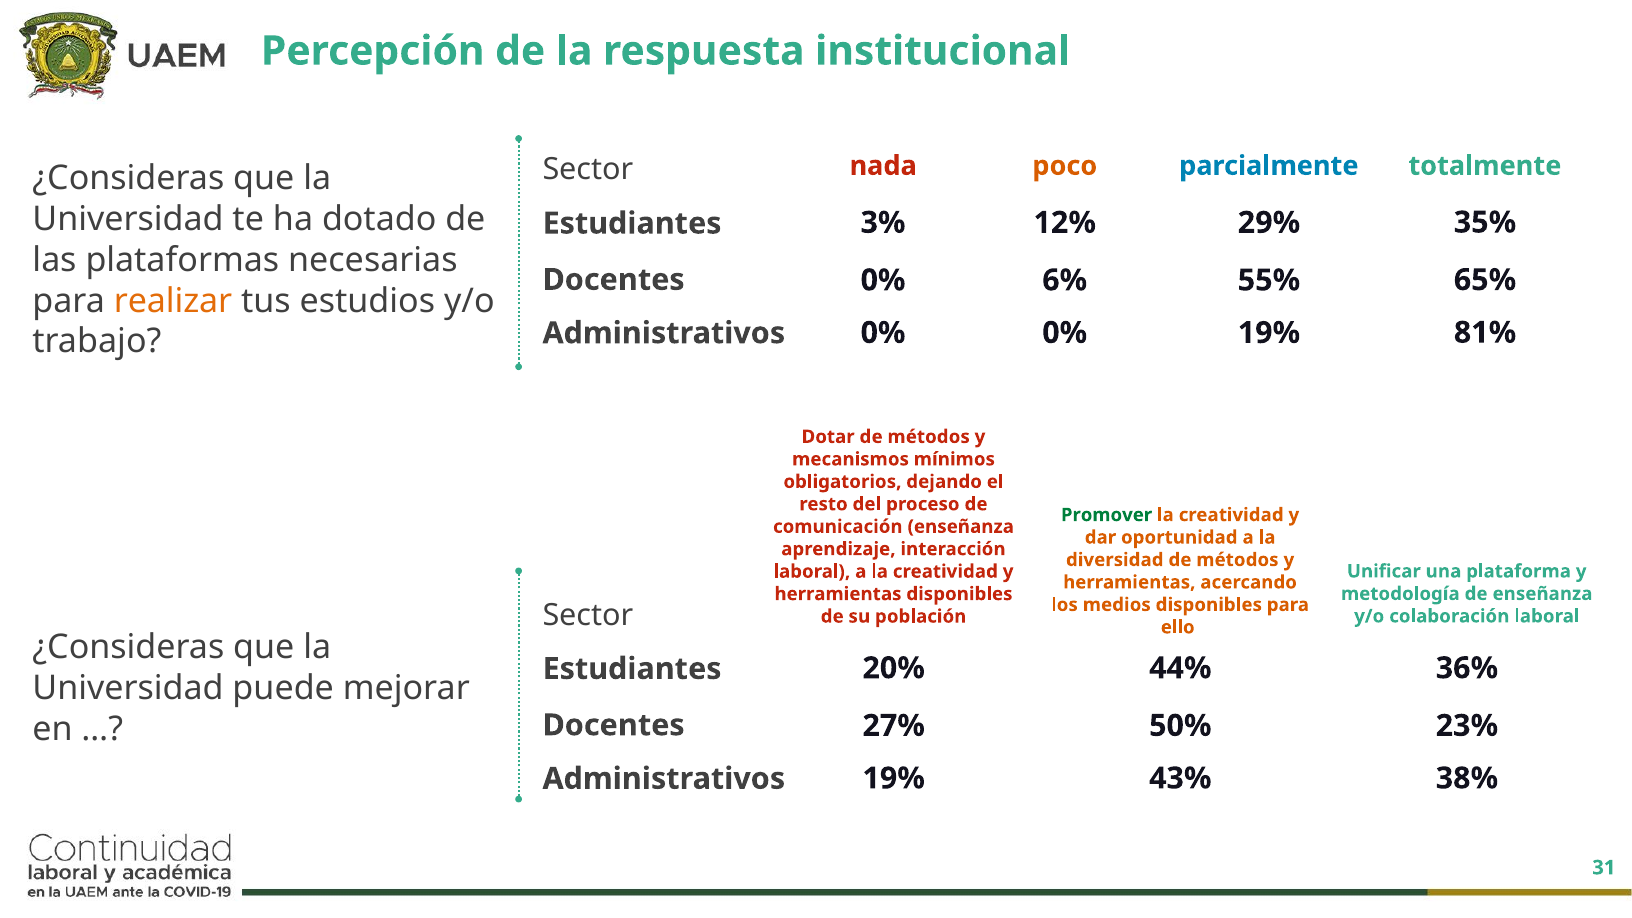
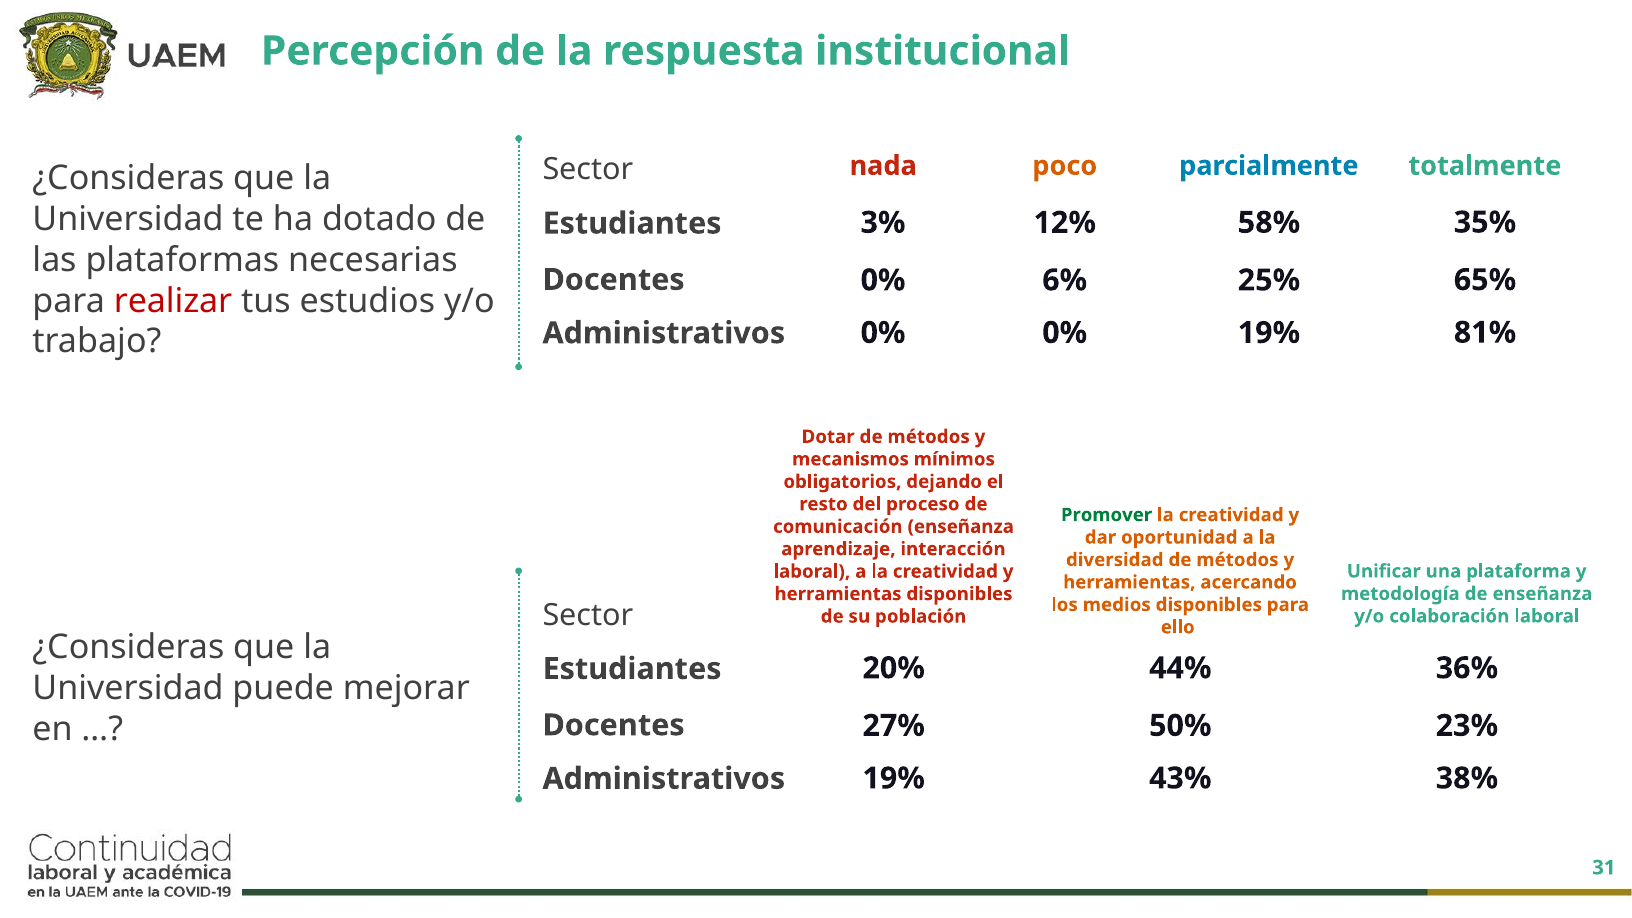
29%: 29% -> 58% (1269, 223)
55%: 55% -> 25% (1269, 280)
realizar colour: orange -> red (173, 301)
